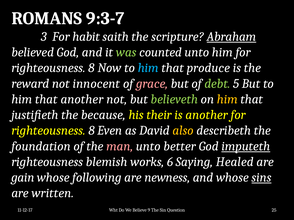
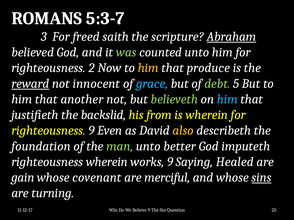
9:3-7: 9:3-7 -> 5:3-7 (105, 18)
habit: habit -> freed (86, 37)
8: 8 -> 2 (92, 68)
him colour: light blue -> yellow (148, 68)
reward underline: none -> present (30, 84)
grace colour: pink -> light blue (152, 84)
him colour: yellow -> light blue (227, 99)
because: because -> backslid (103, 115)
their: their -> from (159, 115)
is another: another -> wherein (207, 115)
8: 8 -> 9 (92, 131)
man colour: pink -> light green (120, 146)
imputeth underline: present -> none (246, 146)
righteousness blemish: blemish -> wherein (107, 162)
works 6: 6 -> 9 (170, 162)
following: following -> covenant (97, 178)
newness: newness -> merciful (167, 178)
written: written -> turning (53, 193)
